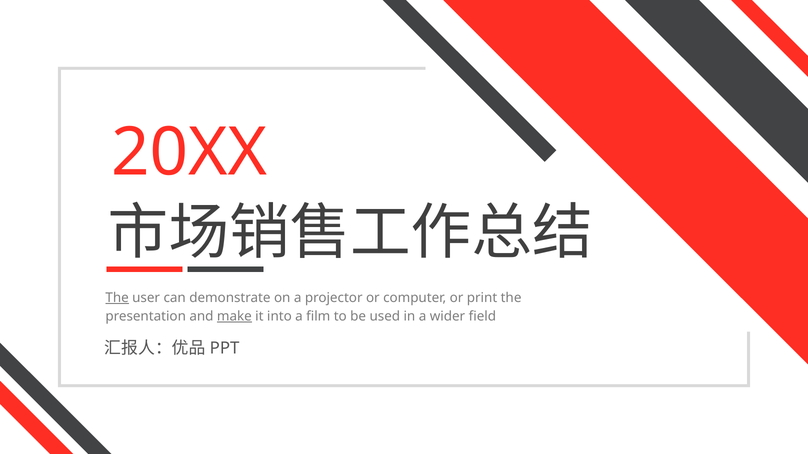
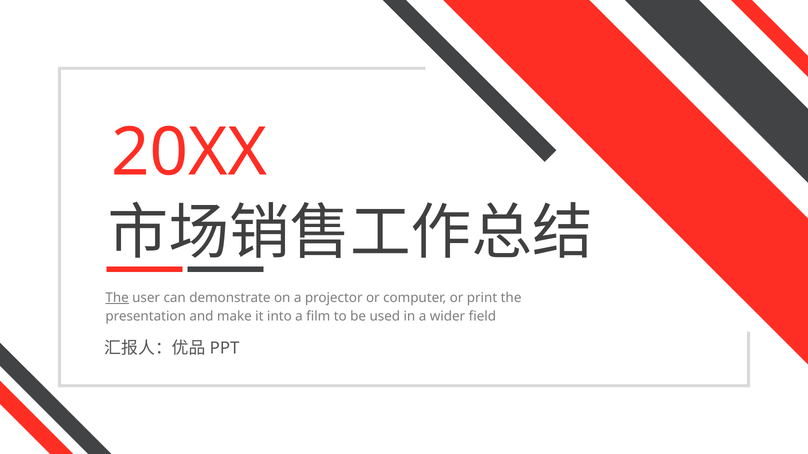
make underline: present -> none (234, 316)
